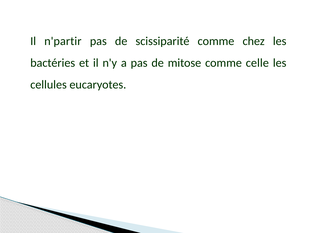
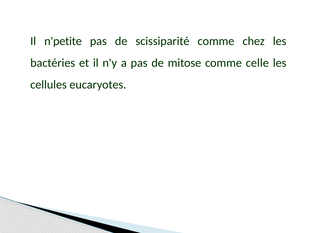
n'partir: n'partir -> n'petite (63, 41)
